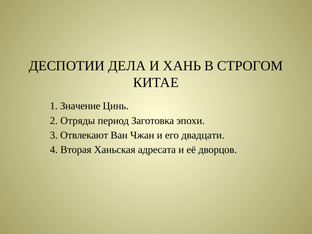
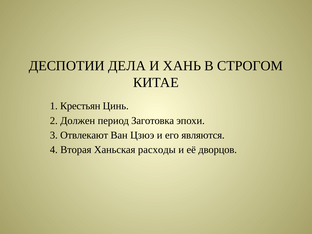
Значение: Значение -> Крестьян (80, 106)
Отряды: Отряды -> Должен (78, 121)
Чжан: Чжан -> Цзюэ (142, 135)
двадцати: двадцати -> являются (203, 135)
адресата: адресата -> расходы (157, 150)
